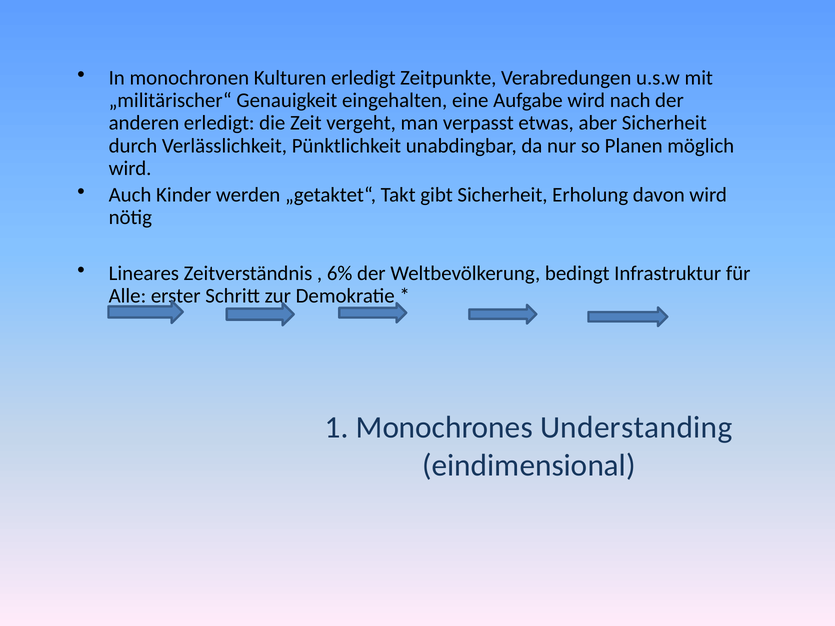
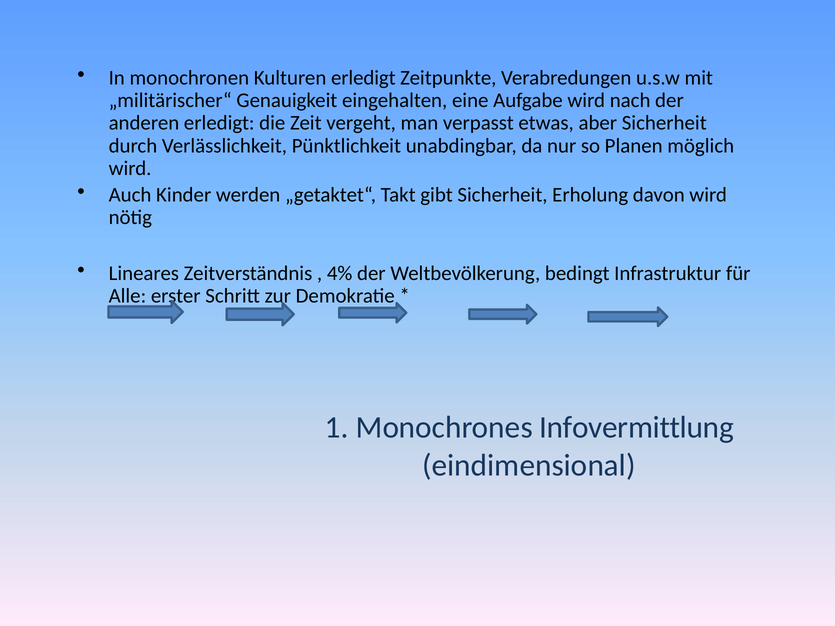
6%: 6% -> 4% (340, 273)
Understanding: Understanding -> Infovermittlung (636, 428)
